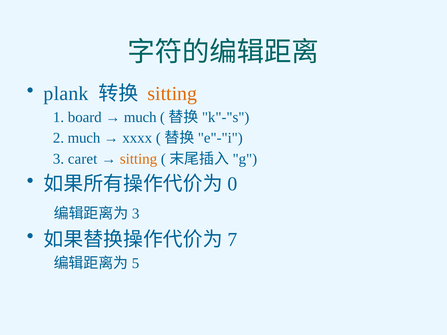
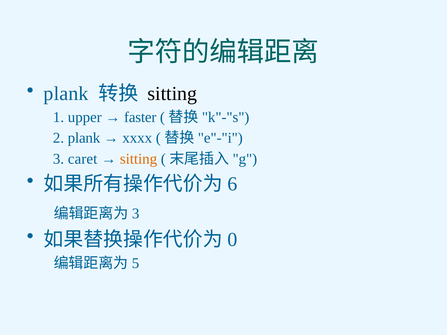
sitting colour: orange -> black (172, 94)
board: board -> upper (85, 117)
much: much -> faster (140, 117)
2 much: much -> plank (84, 138)
0: 0 -> 6 (232, 184)
7: 7 -> 0 (232, 240)
